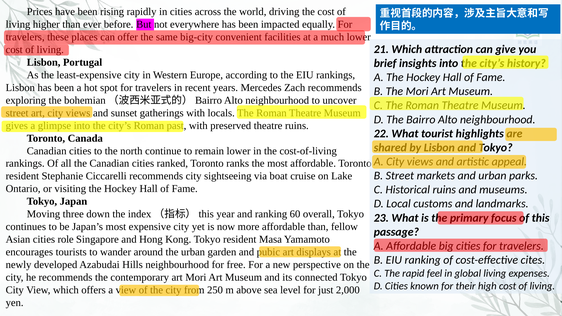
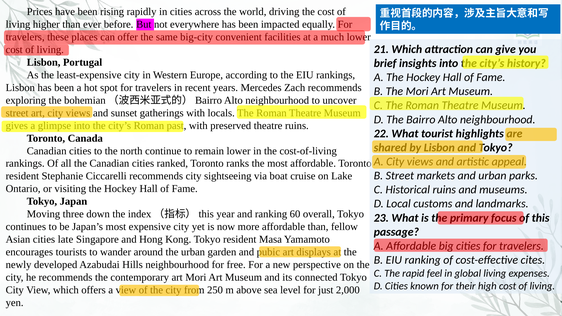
role: role -> late (66, 239)
